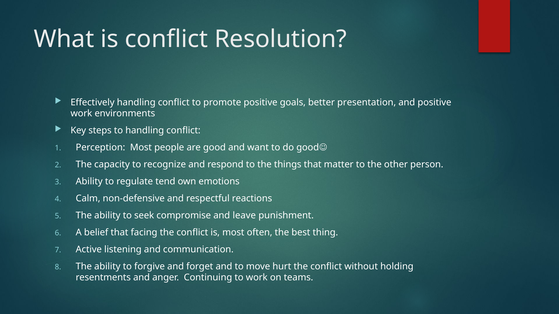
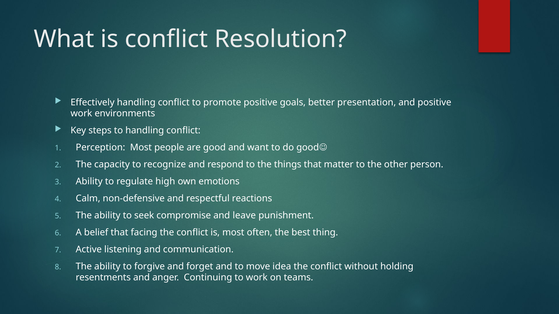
tend: tend -> high (165, 182)
hurt: hurt -> idea (282, 267)
